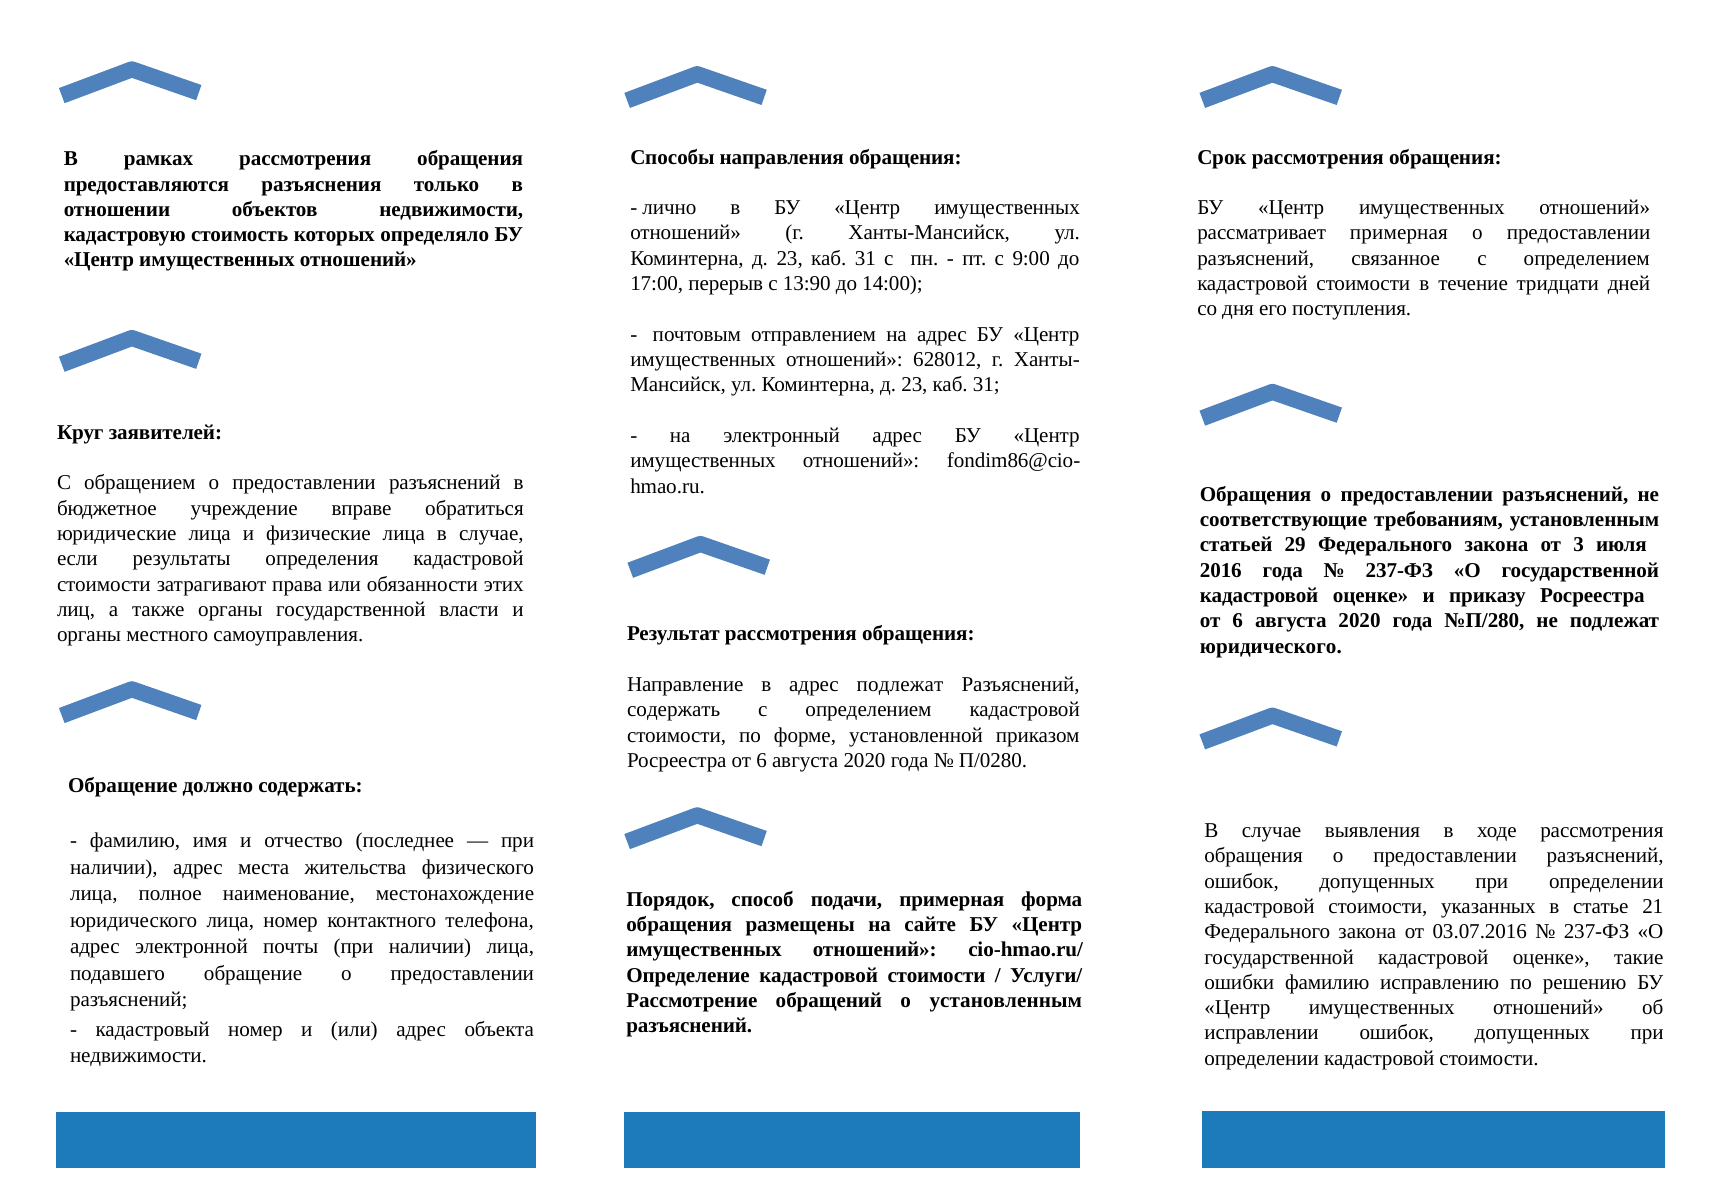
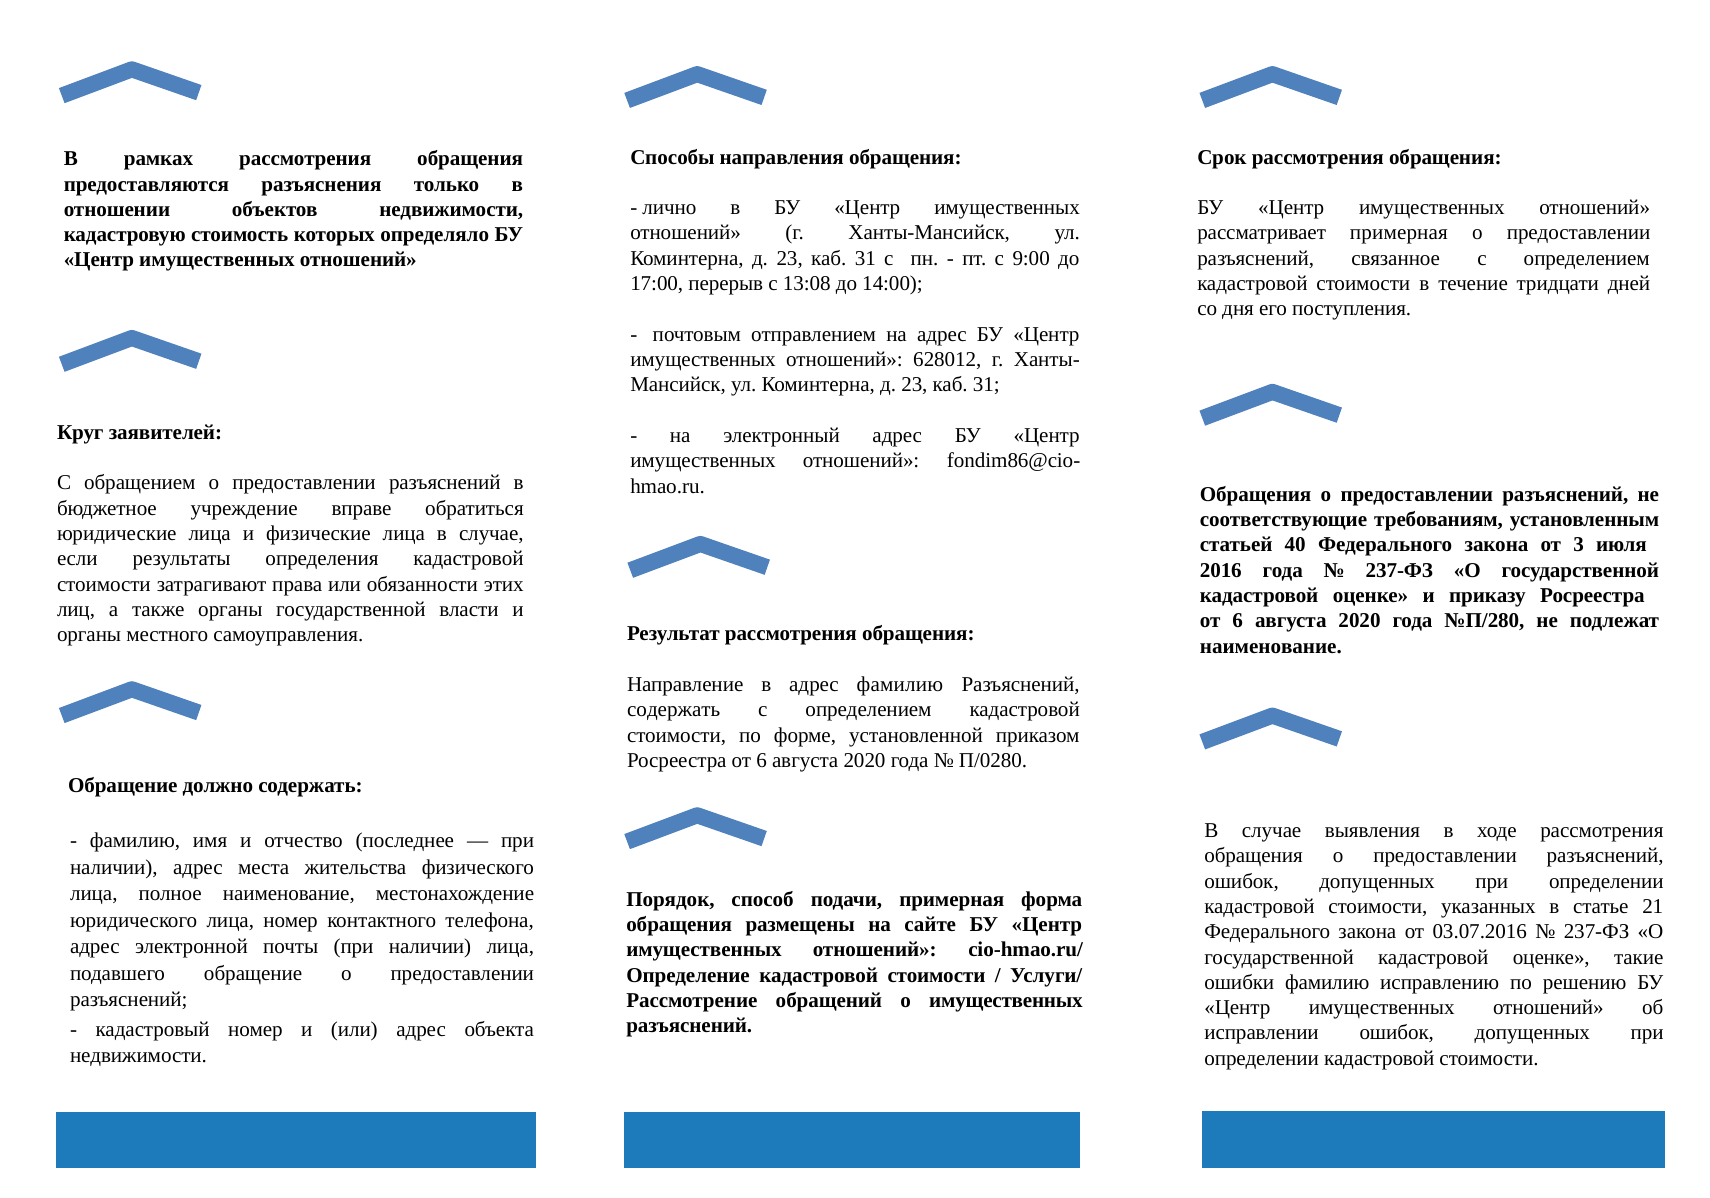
13:90: 13:90 -> 13:08 (807, 284)
29: 29 -> 40 (1295, 545)
юридического: юридического -> наименование (1271, 646)
адрес подлежат: подлежат -> фамилию (900, 685)
о установленным: установленным -> имущественных (1006, 1000)
